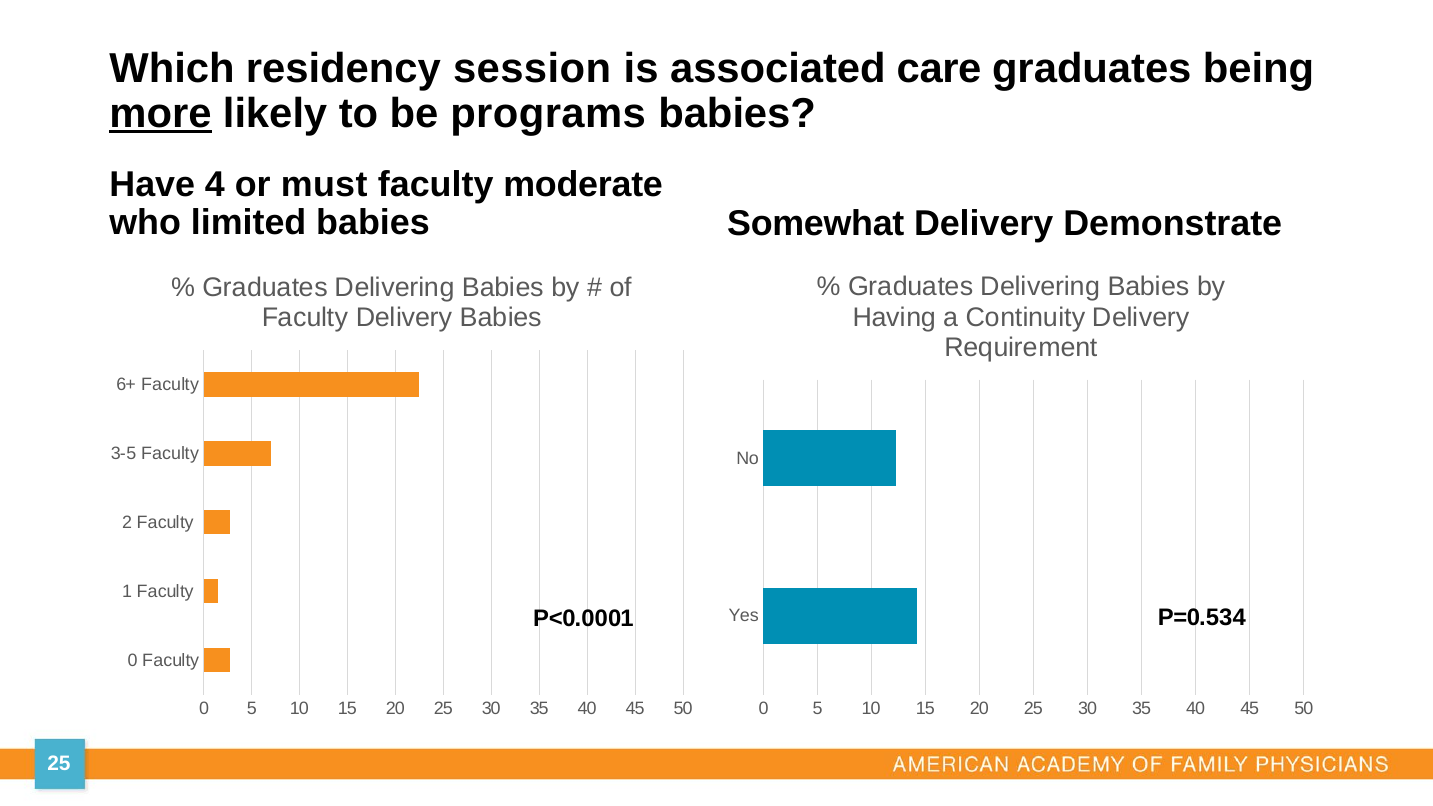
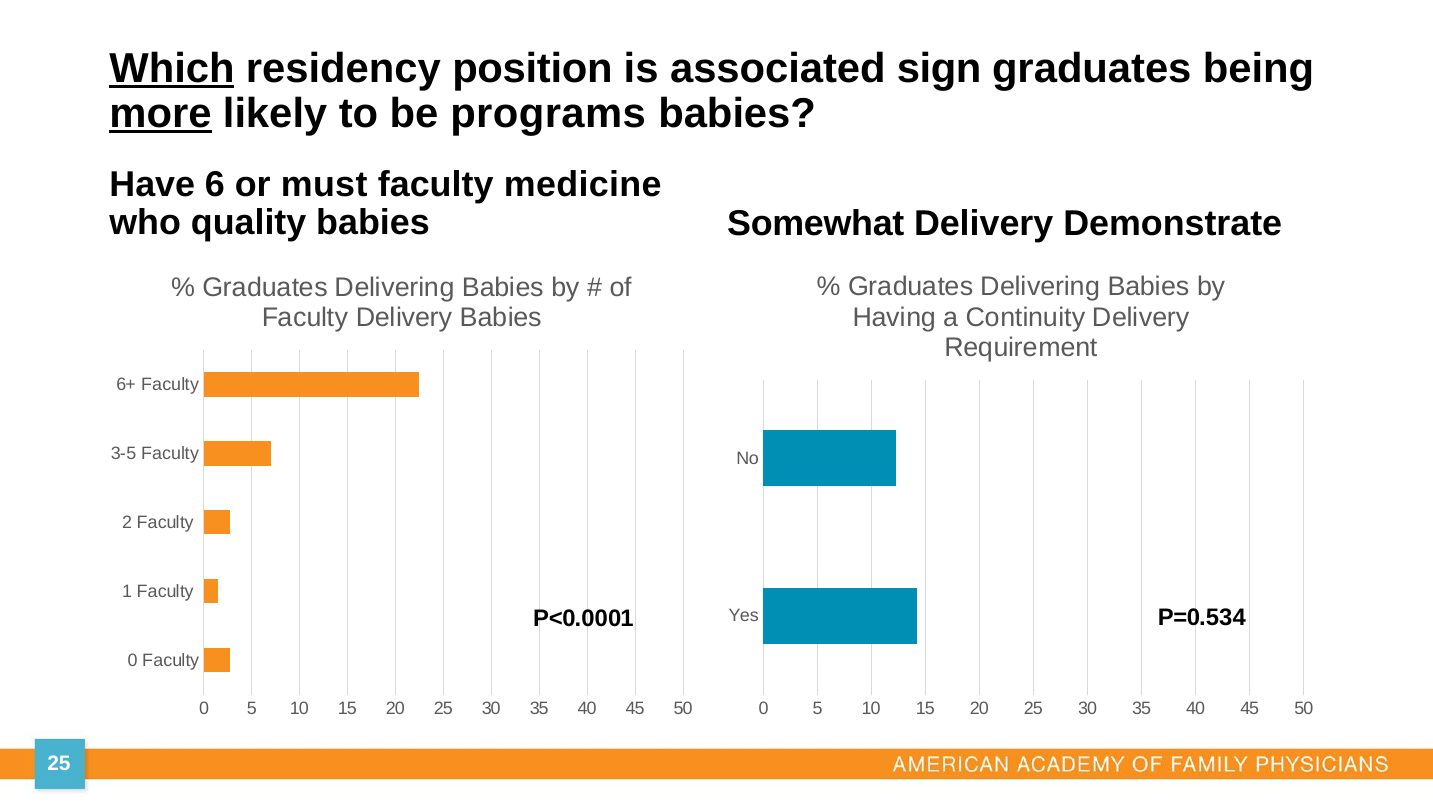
Which underline: none -> present (172, 69)
session: session -> position (532, 69)
care: care -> sign (939, 69)
4: 4 -> 6 (215, 184)
moderate: moderate -> medicine (583, 184)
limited: limited -> quality (249, 223)
